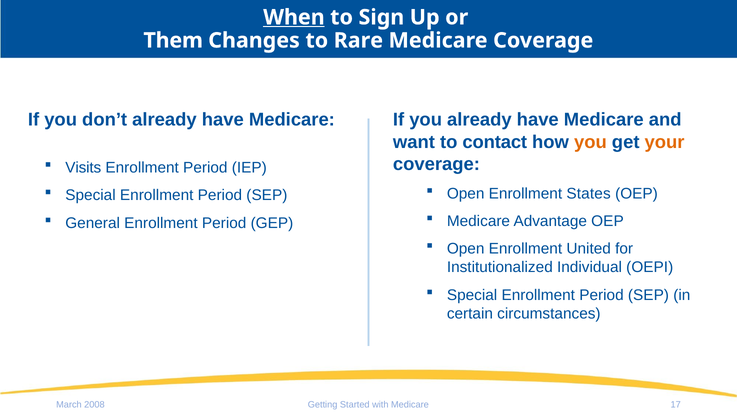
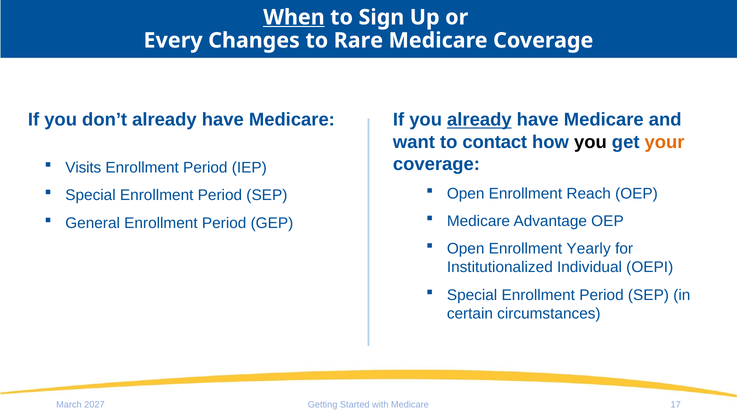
Them: Them -> Every (173, 40)
already underline: none -> present (479, 120)
you colour: orange -> black (590, 142)
States: States -> Reach (589, 193)
United: United -> Yearly (589, 249)
2008: 2008 -> 2027 (94, 404)
